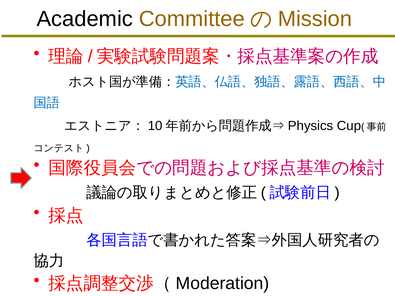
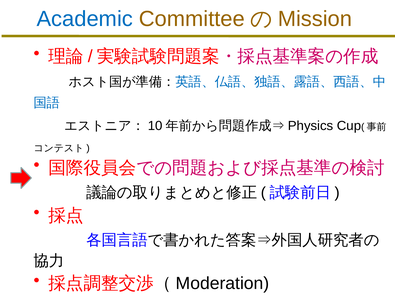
Academic colour: black -> blue (85, 19)
